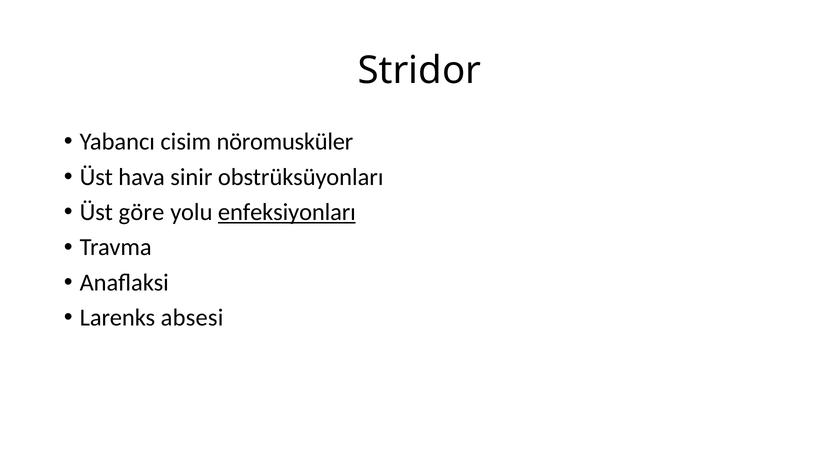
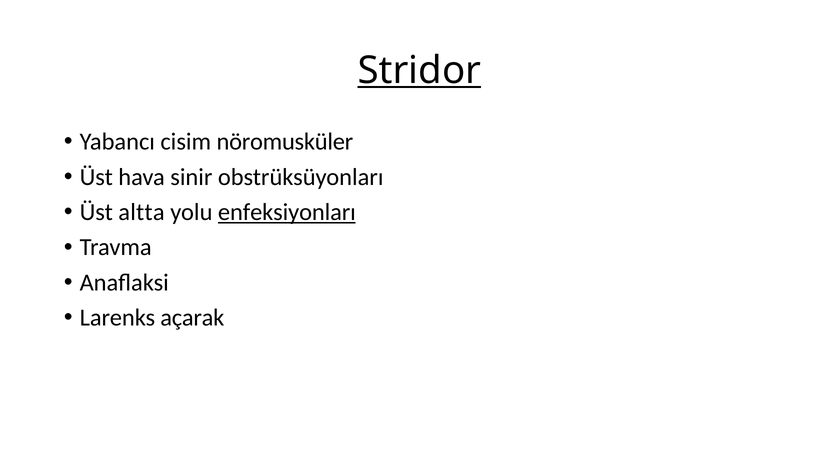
Stridor underline: none -> present (419, 70)
göre: göre -> altta (141, 212)
absesi: absesi -> açarak (192, 318)
